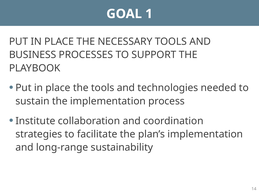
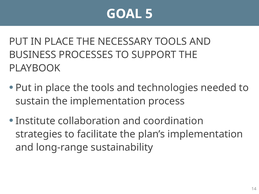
1: 1 -> 5 (149, 14)
